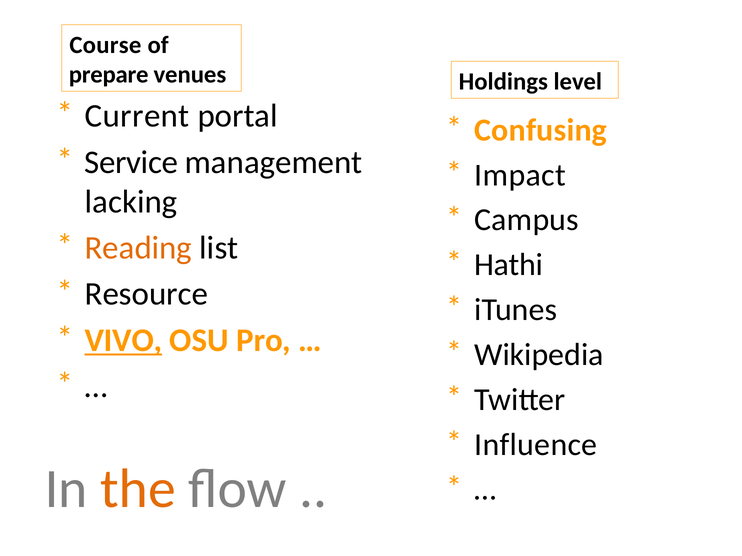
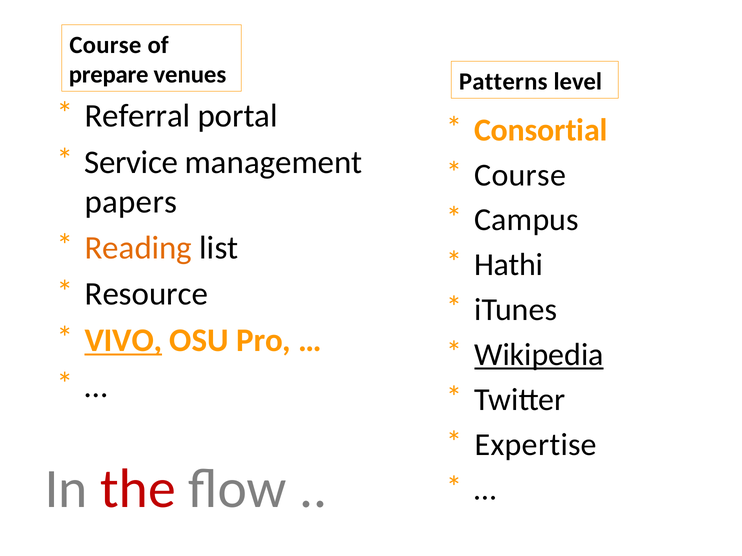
Holdings: Holdings -> Patterns (503, 82)
Current: Current -> Referral (137, 116)
Confusing: Confusing -> Consortial (541, 130)
Impact: Impact -> Course (520, 175)
lacking: lacking -> papers (131, 202)
Wikipedia underline: none -> present (539, 355)
Influence: Influence -> Expertise (536, 445)
the colour: orange -> red (138, 489)
